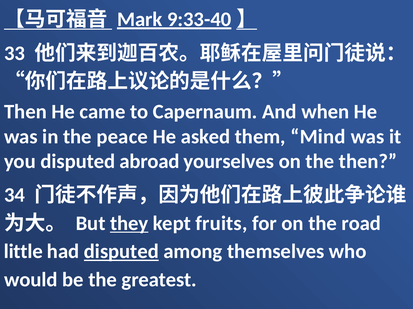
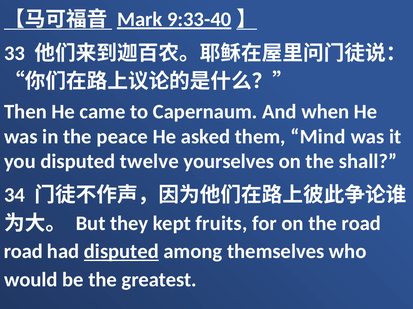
abroad: abroad -> twelve (149, 162)
the then: then -> shall (368, 162)
they underline: present -> none (129, 224)
little: little -> road (23, 252)
